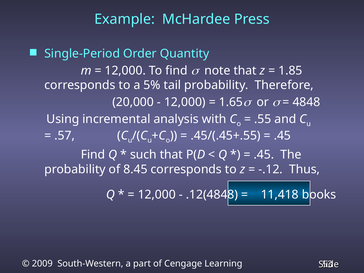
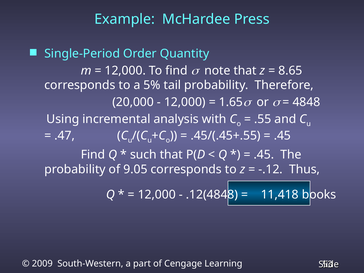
1.85: 1.85 -> 8.65 (290, 71)
.57: .57 -> .47 (65, 136)
8.45: 8.45 -> 9.05 (135, 169)
